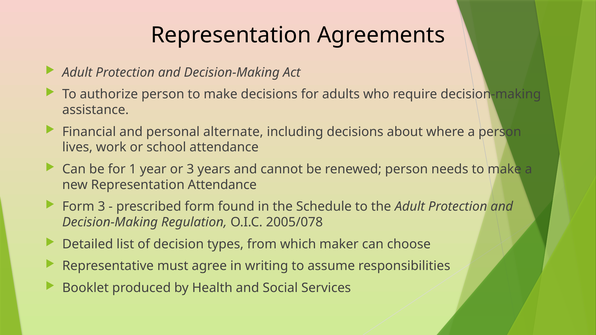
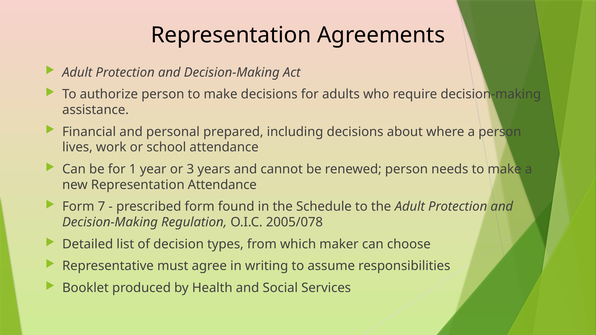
alternate: alternate -> prepared (233, 132)
Form 3: 3 -> 7 (102, 207)
